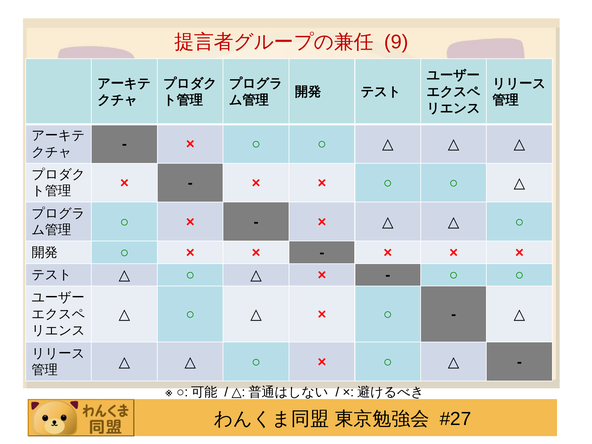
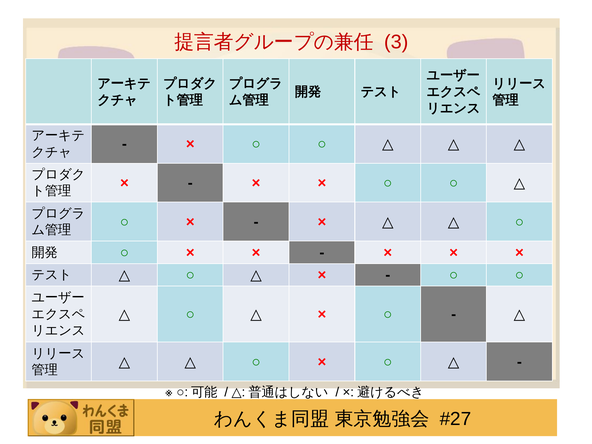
9: 9 -> 3 (396, 42)
